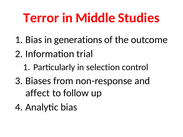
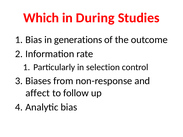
Terror: Terror -> Which (41, 18)
Middle: Middle -> During (95, 18)
trial: trial -> rate (85, 54)
